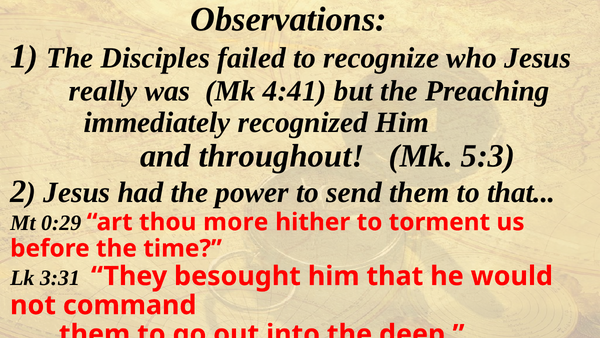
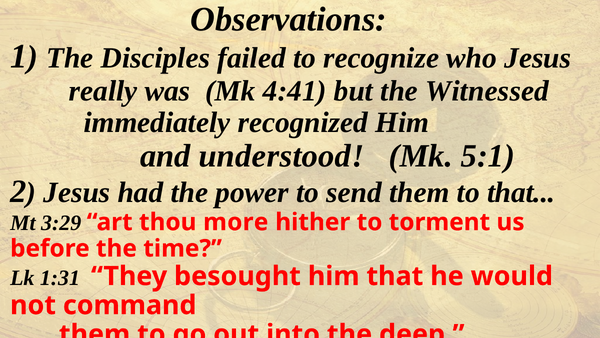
Preaching: Preaching -> Witnessed (487, 91)
throughout: throughout -> understood (281, 156)
5:3: 5:3 -> 5:1 (488, 156)
0:29: 0:29 -> 3:29 (61, 223)
3:31: 3:31 -> 1:31 (60, 277)
